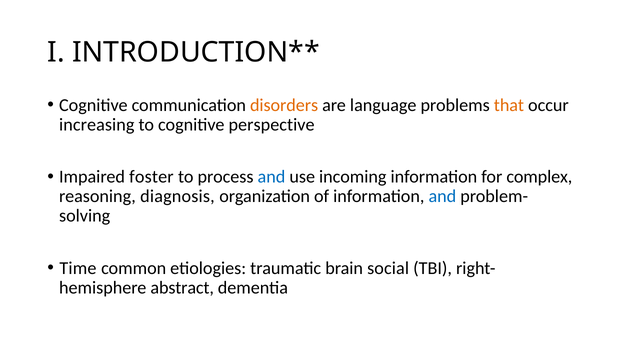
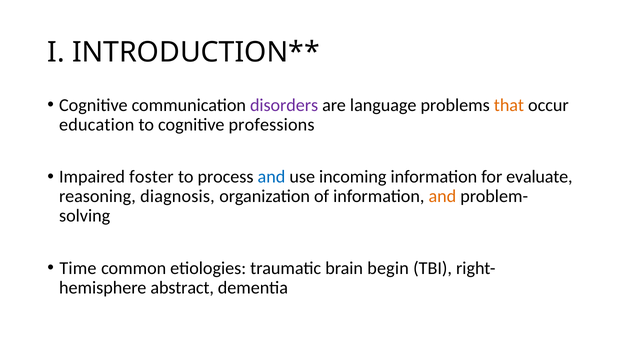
disorders colour: orange -> purple (284, 105)
increasing: increasing -> education (97, 125)
perspective: perspective -> professions (272, 125)
complex: complex -> evaluate (539, 177)
and colour: blue -> orange (442, 196)
social: social -> begin (388, 268)
